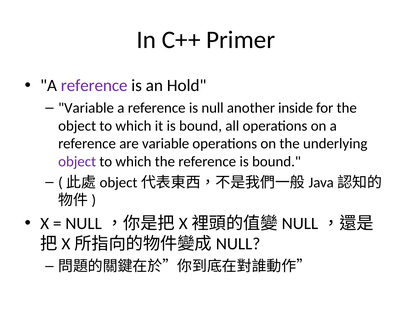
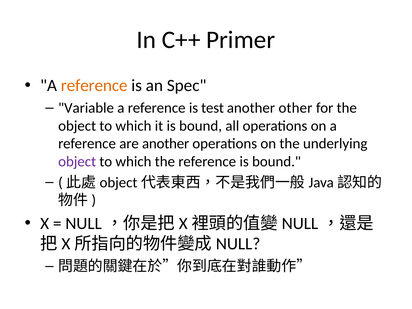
reference colour: purple -> orange (94, 86)
Hold: Hold -> Spec (187, 86)
null: null -> test (213, 108)
inside: inside -> other (295, 108)
are variable: variable -> another (166, 144)
